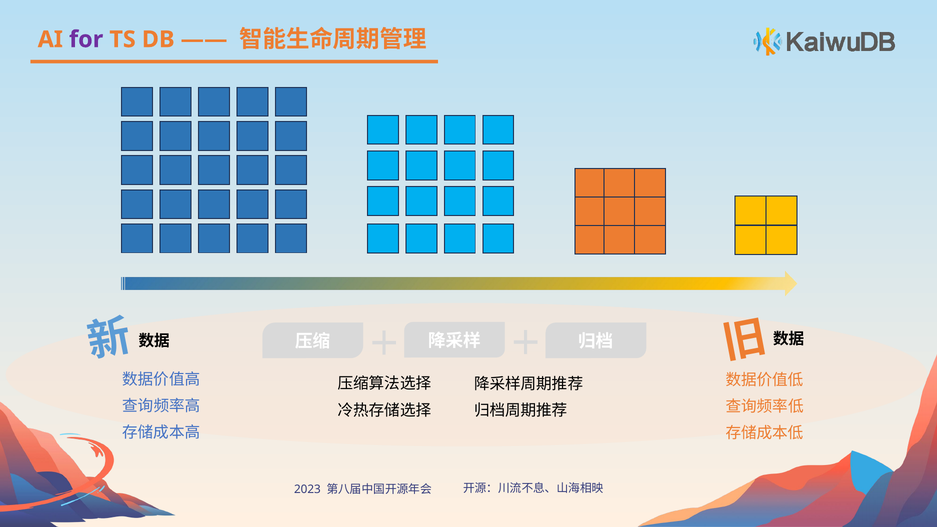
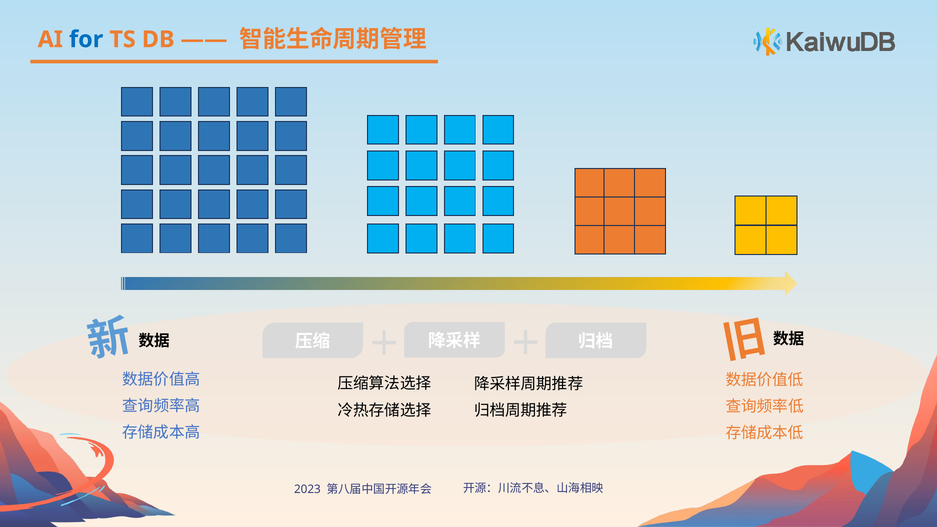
for colour: purple -> blue (86, 39)
